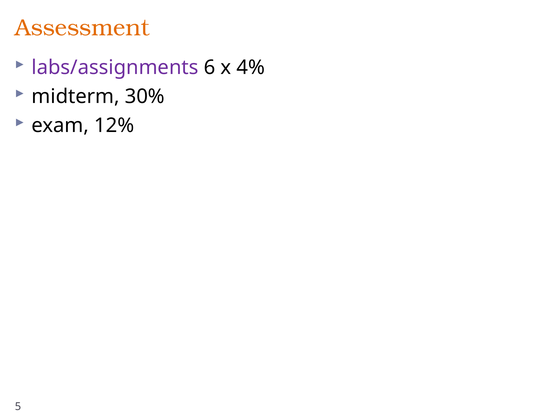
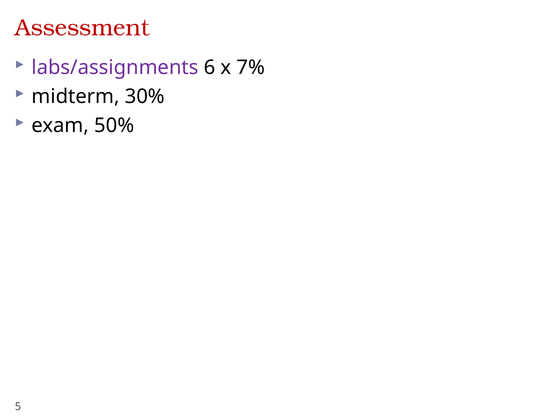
Assessment colour: orange -> red (82, 28)
4%: 4% -> 7% (251, 68)
12%: 12% -> 50% (114, 125)
